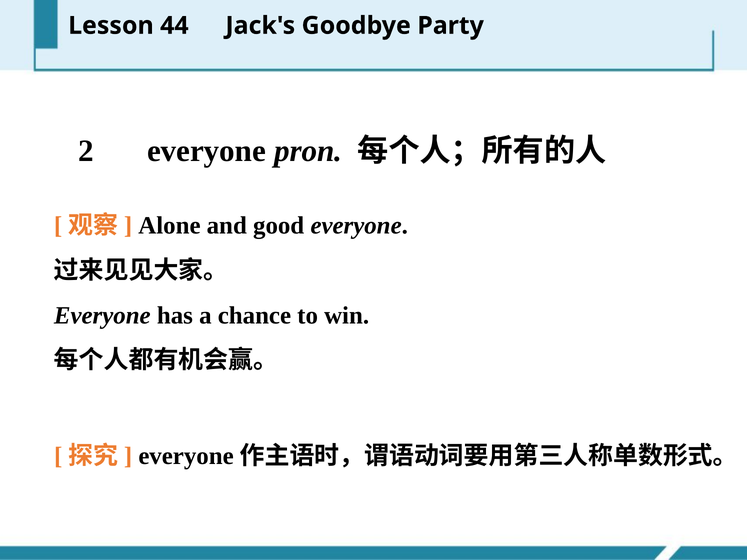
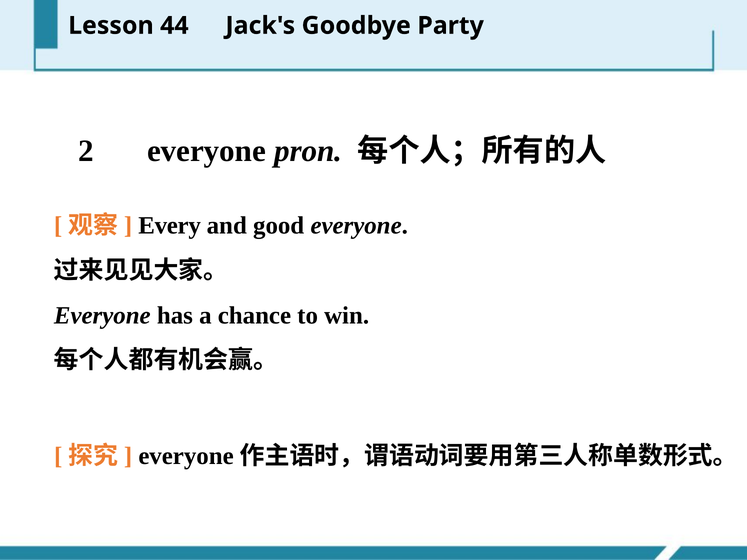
Alone: Alone -> Every (170, 226)
